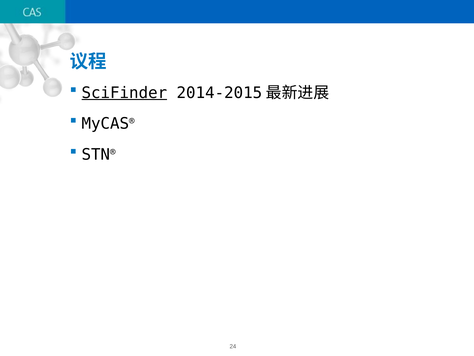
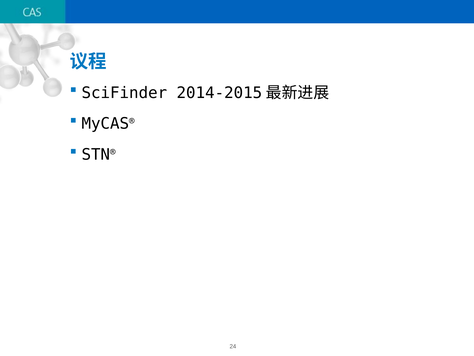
SciFinder underline: present -> none (124, 93)
